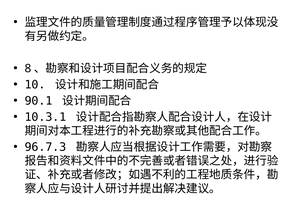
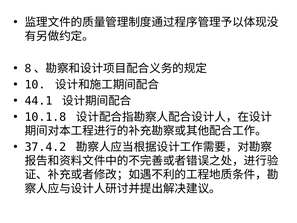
90.1: 90.1 -> 44.1 (39, 101)
10.3.1: 10.3.1 -> 10.1.8 (45, 117)
96.7.3: 96.7.3 -> 37.4.2 (45, 147)
